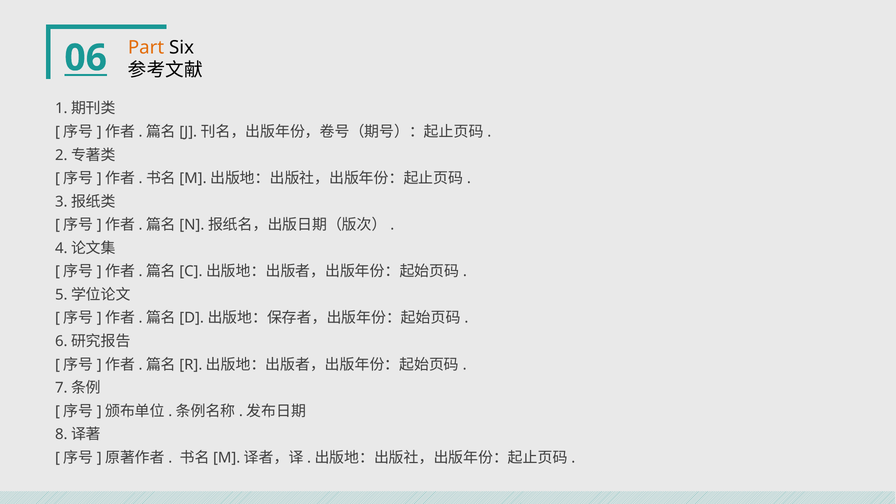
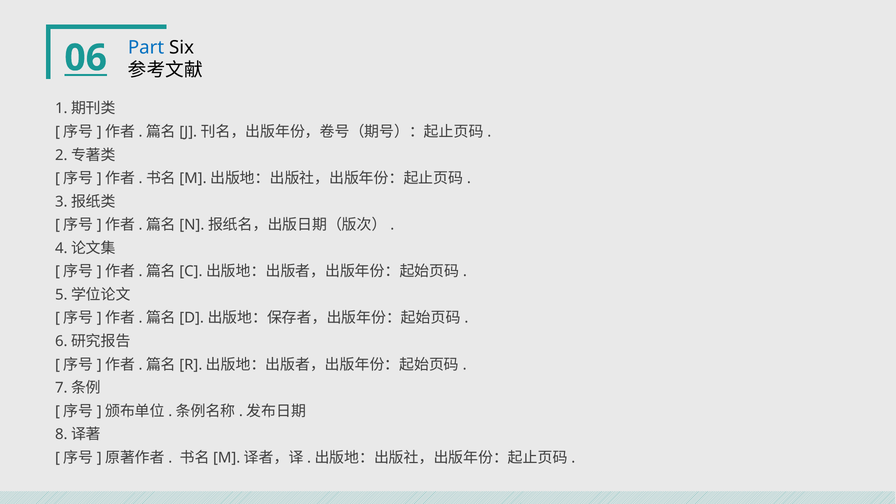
Part colour: orange -> blue (146, 48)
